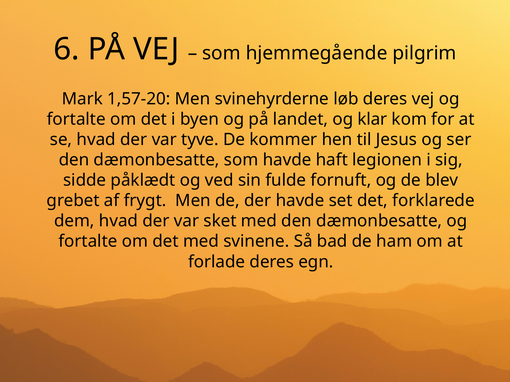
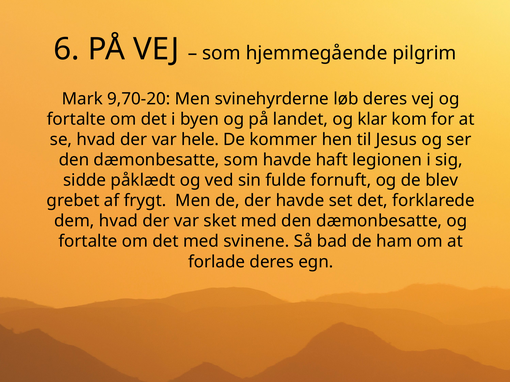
1,57-20: 1,57-20 -> 9,70-20 (139, 99)
tyve: tyve -> hele (200, 140)
